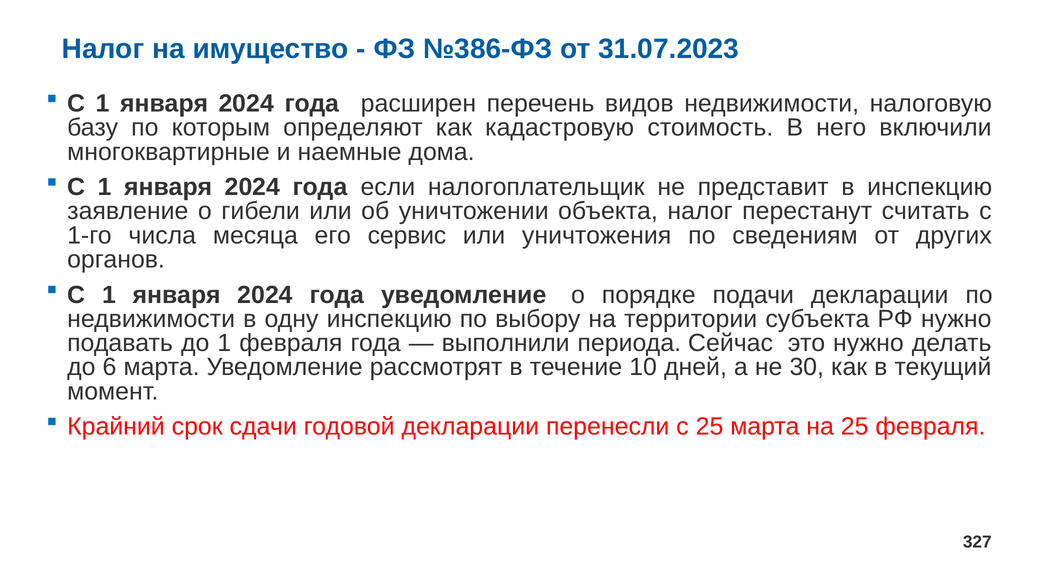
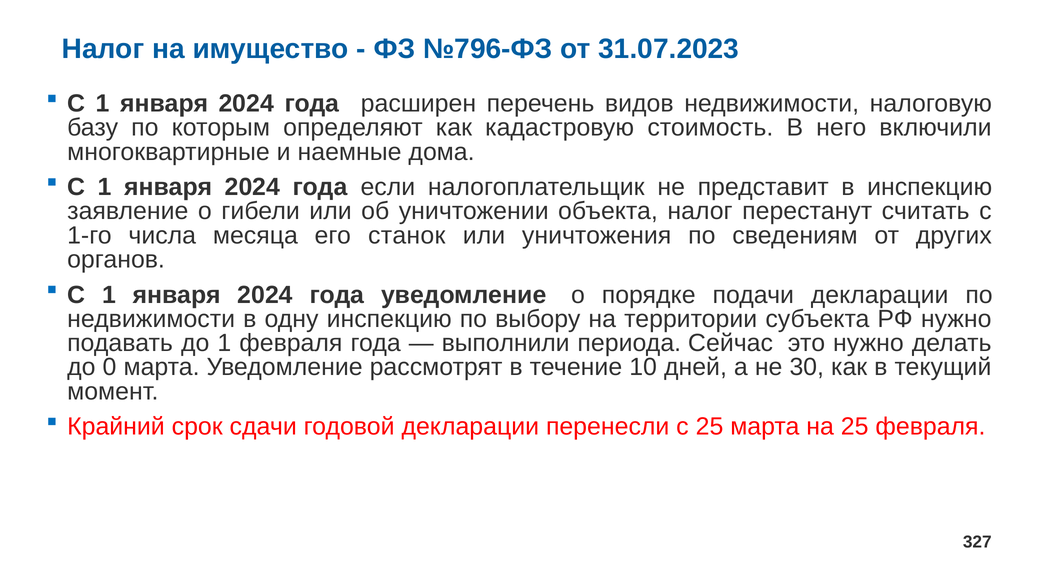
№386-ФЗ: №386-ФЗ -> №796-ФЗ (488, 49)
сервис: сервис -> станок (407, 236)
6: 6 -> 0 (110, 367)
